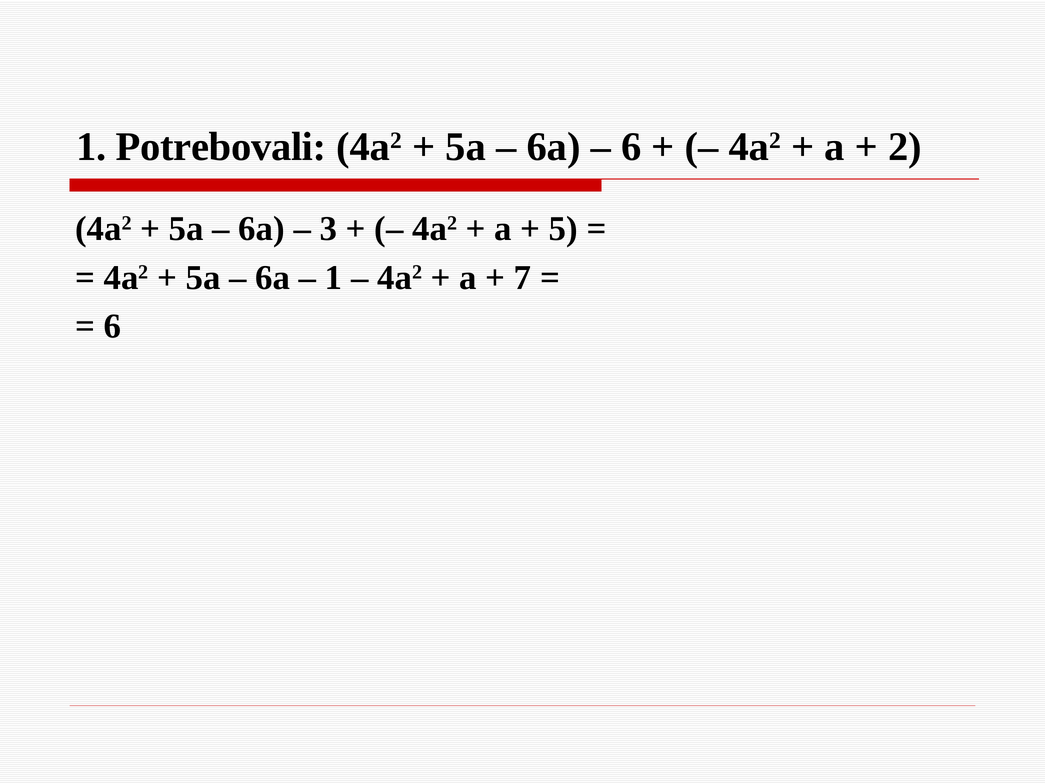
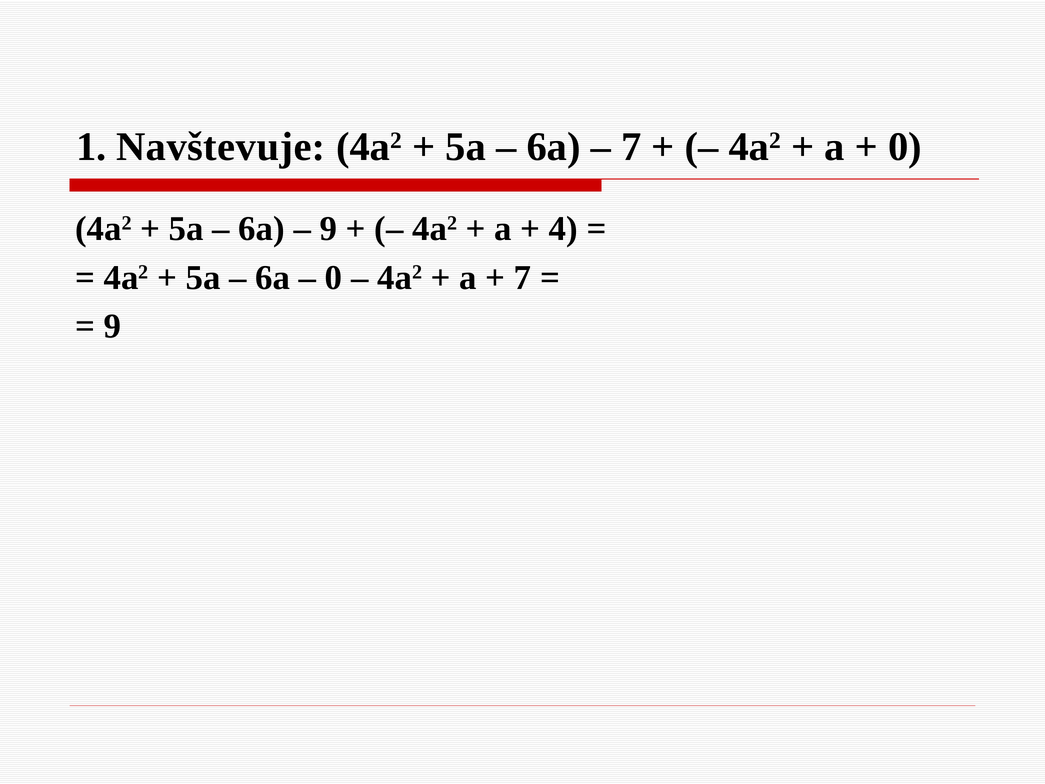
Potrebovali: Potrebovali -> Navštevuje (221, 147)
6: 6 -> 7 (631, 147)
2: 2 -> 0 (905, 147)
3: 3 -> 9 (328, 229)
5: 5 -> 4 (564, 229)
1: 1 -> 0 (334, 278)
6: 6 -> 9 (112, 326)
